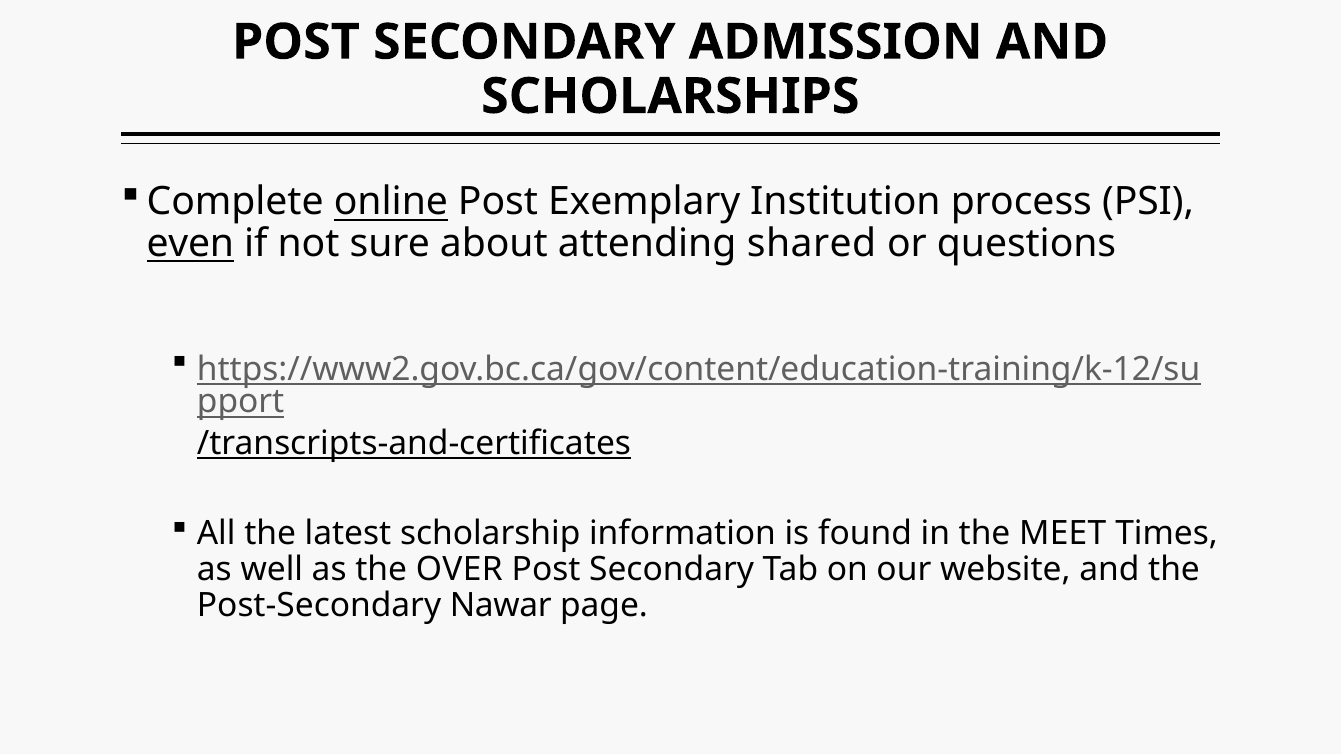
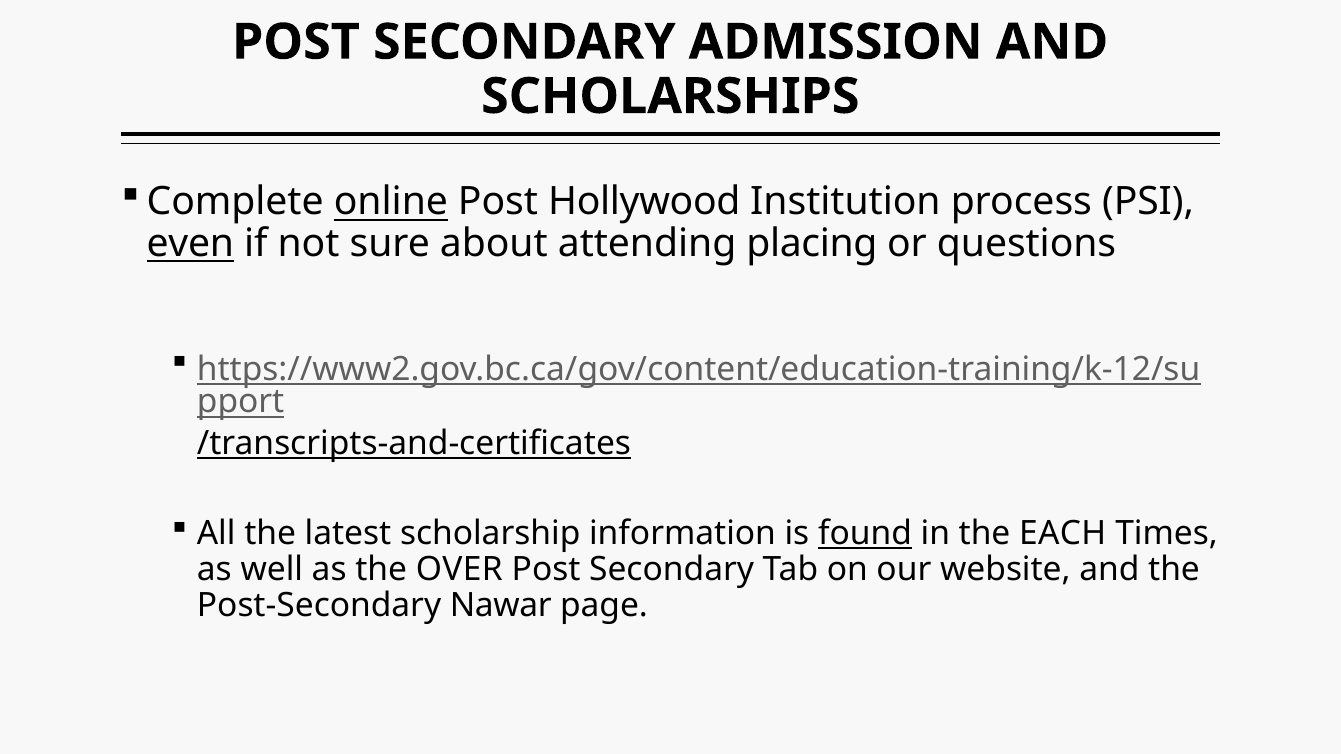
Exemplary: Exemplary -> Hollywood (644, 202)
shared: shared -> placing (812, 244)
found underline: none -> present (865, 533)
MEET: MEET -> EACH (1063, 533)
